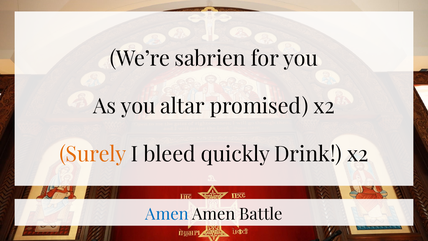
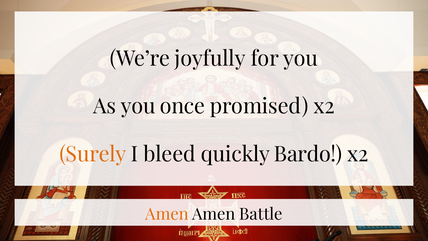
sabrien: sabrien -> joyfully (210, 59)
altar: altar -> once (182, 106)
Drink: Drink -> Bardo (308, 154)
Amen colour: blue -> orange (167, 214)
